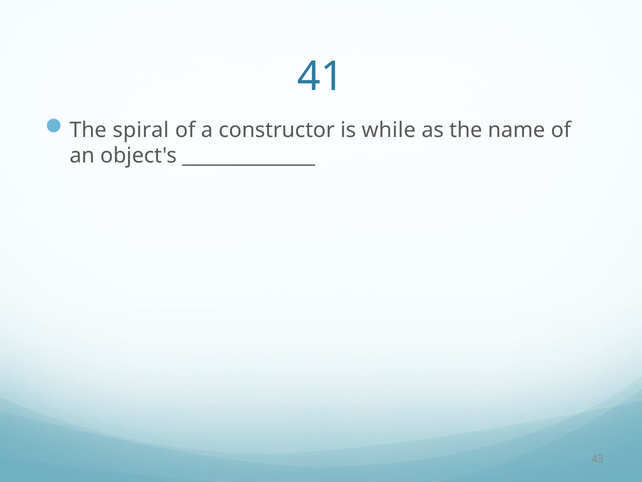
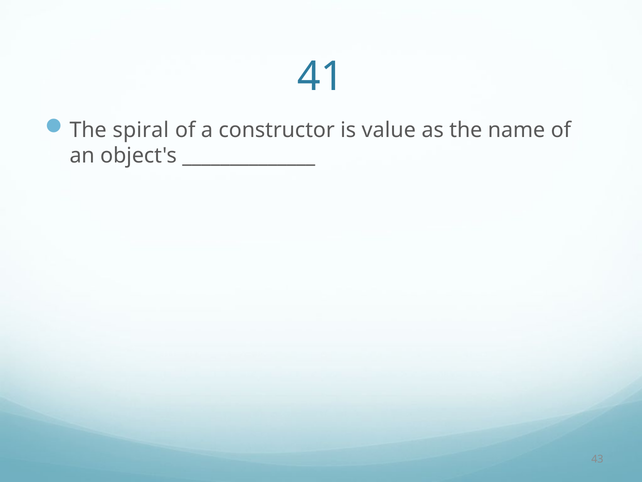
while: while -> value (389, 130)
